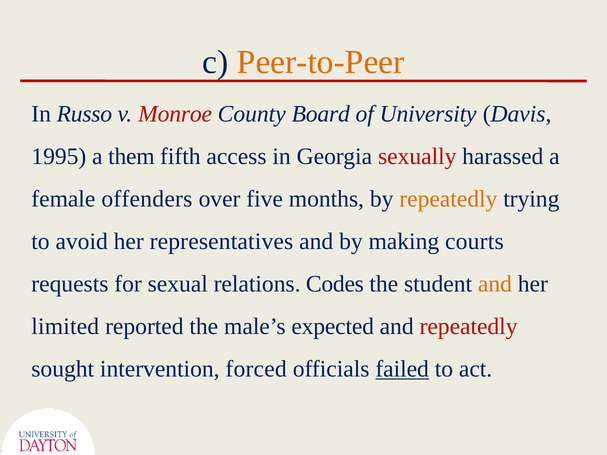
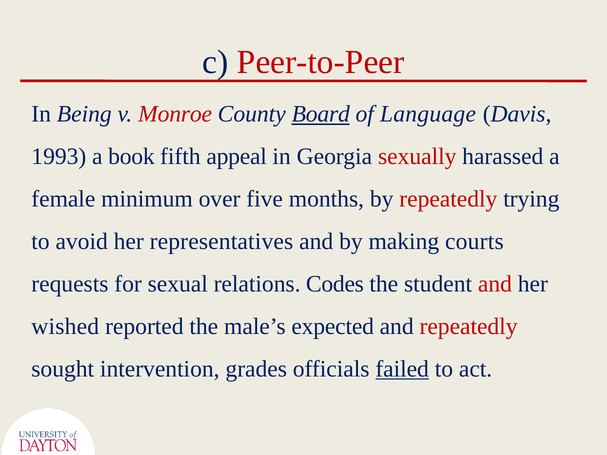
Peer-to-Peer colour: orange -> red (321, 62)
Russo: Russo -> Being (84, 114)
Board underline: none -> present (321, 114)
University: University -> Language (428, 114)
1995: 1995 -> 1993 (59, 156)
them: them -> book (131, 156)
access: access -> appeal (237, 156)
offenders: offenders -> minimum (147, 199)
repeatedly colour: orange -> red (448, 199)
and colour: orange -> red (495, 284)
limited: limited -> wished (65, 327)
forced: forced -> grades (256, 369)
